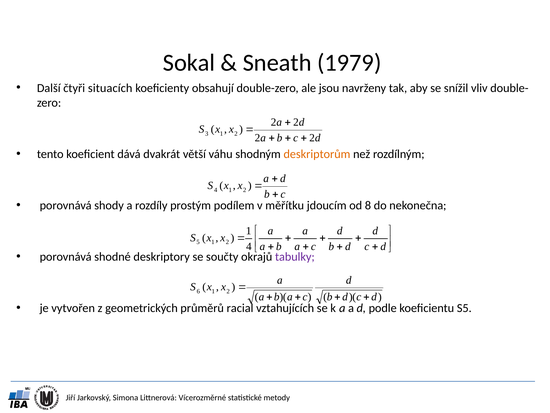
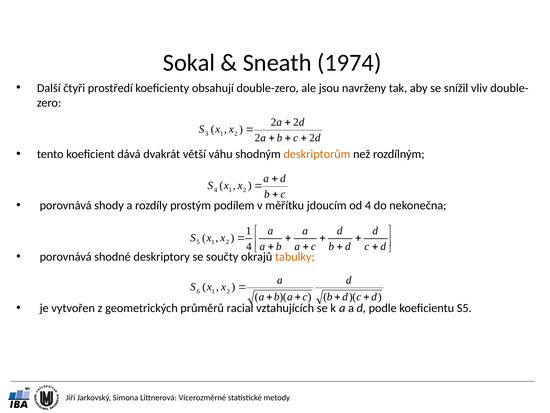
1979: 1979 -> 1974 (349, 63)
situacích: situacích -> prostředí (110, 88)
od 8: 8 -> 4 (368, 205)
tabulky colour: purple -> orange (295, 257)
